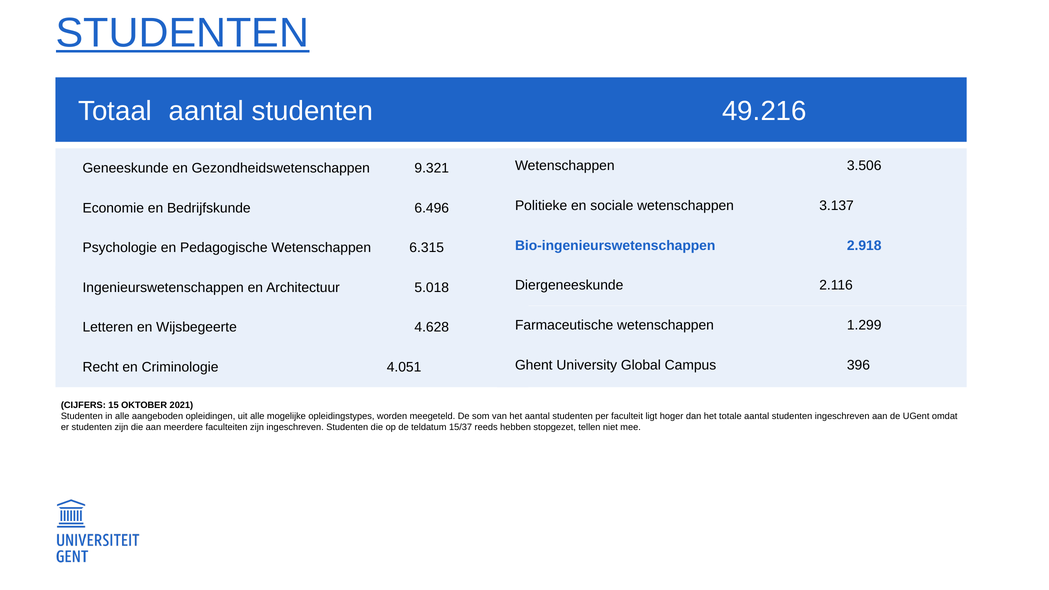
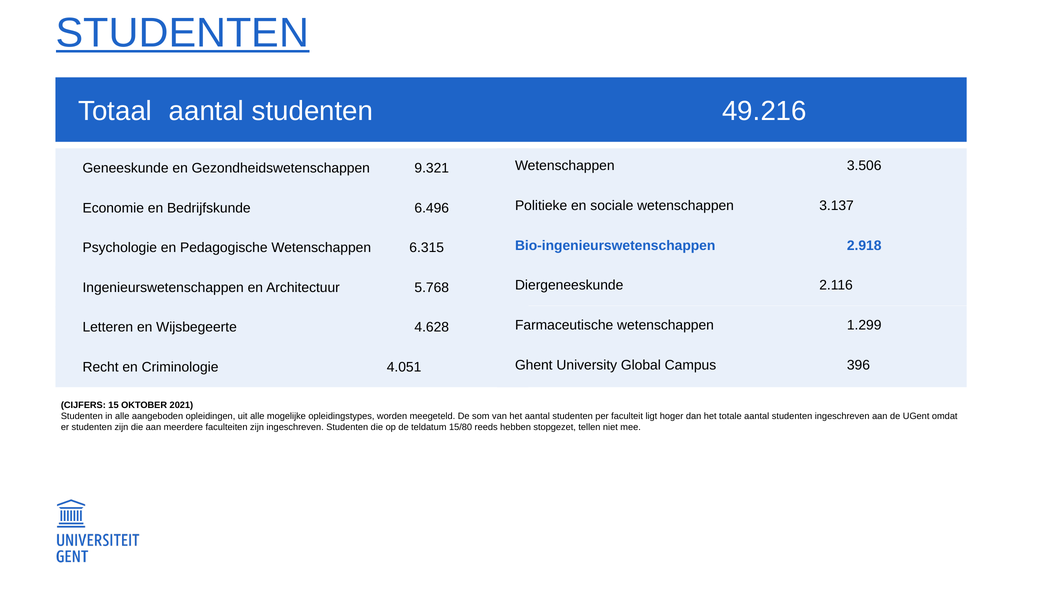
5.018: 5.018 -> 5.768 (432, 288)
15/37: 15/37 -> 15/80 (461, 427)
